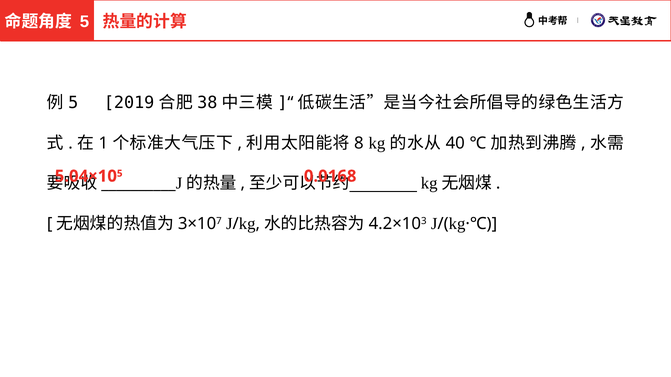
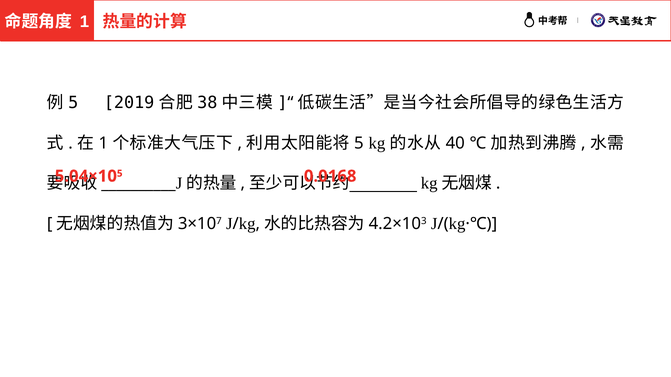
5: 5 -> 1 (84, 22)
8: 8 -> 5 (359, 143)
